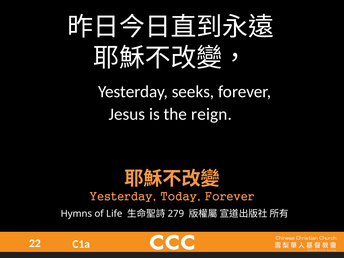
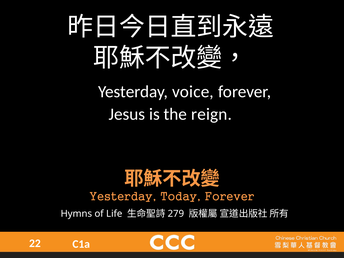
seeks: seeks -> voice (193, 92)
